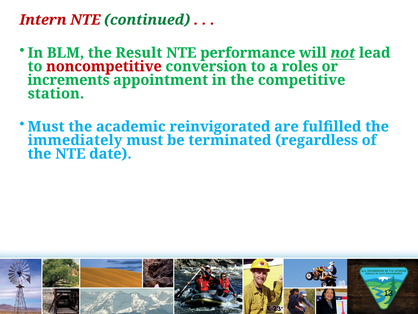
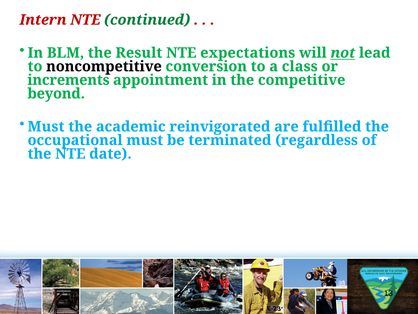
performance: performance -> expectations (248, 53)
noncompetitive colour: red -> black (104, 66)
roles: roles -> class (300, 66)
station: station -> beyond (56, 94)
immediately: immediately -> occupational (75, 140)
